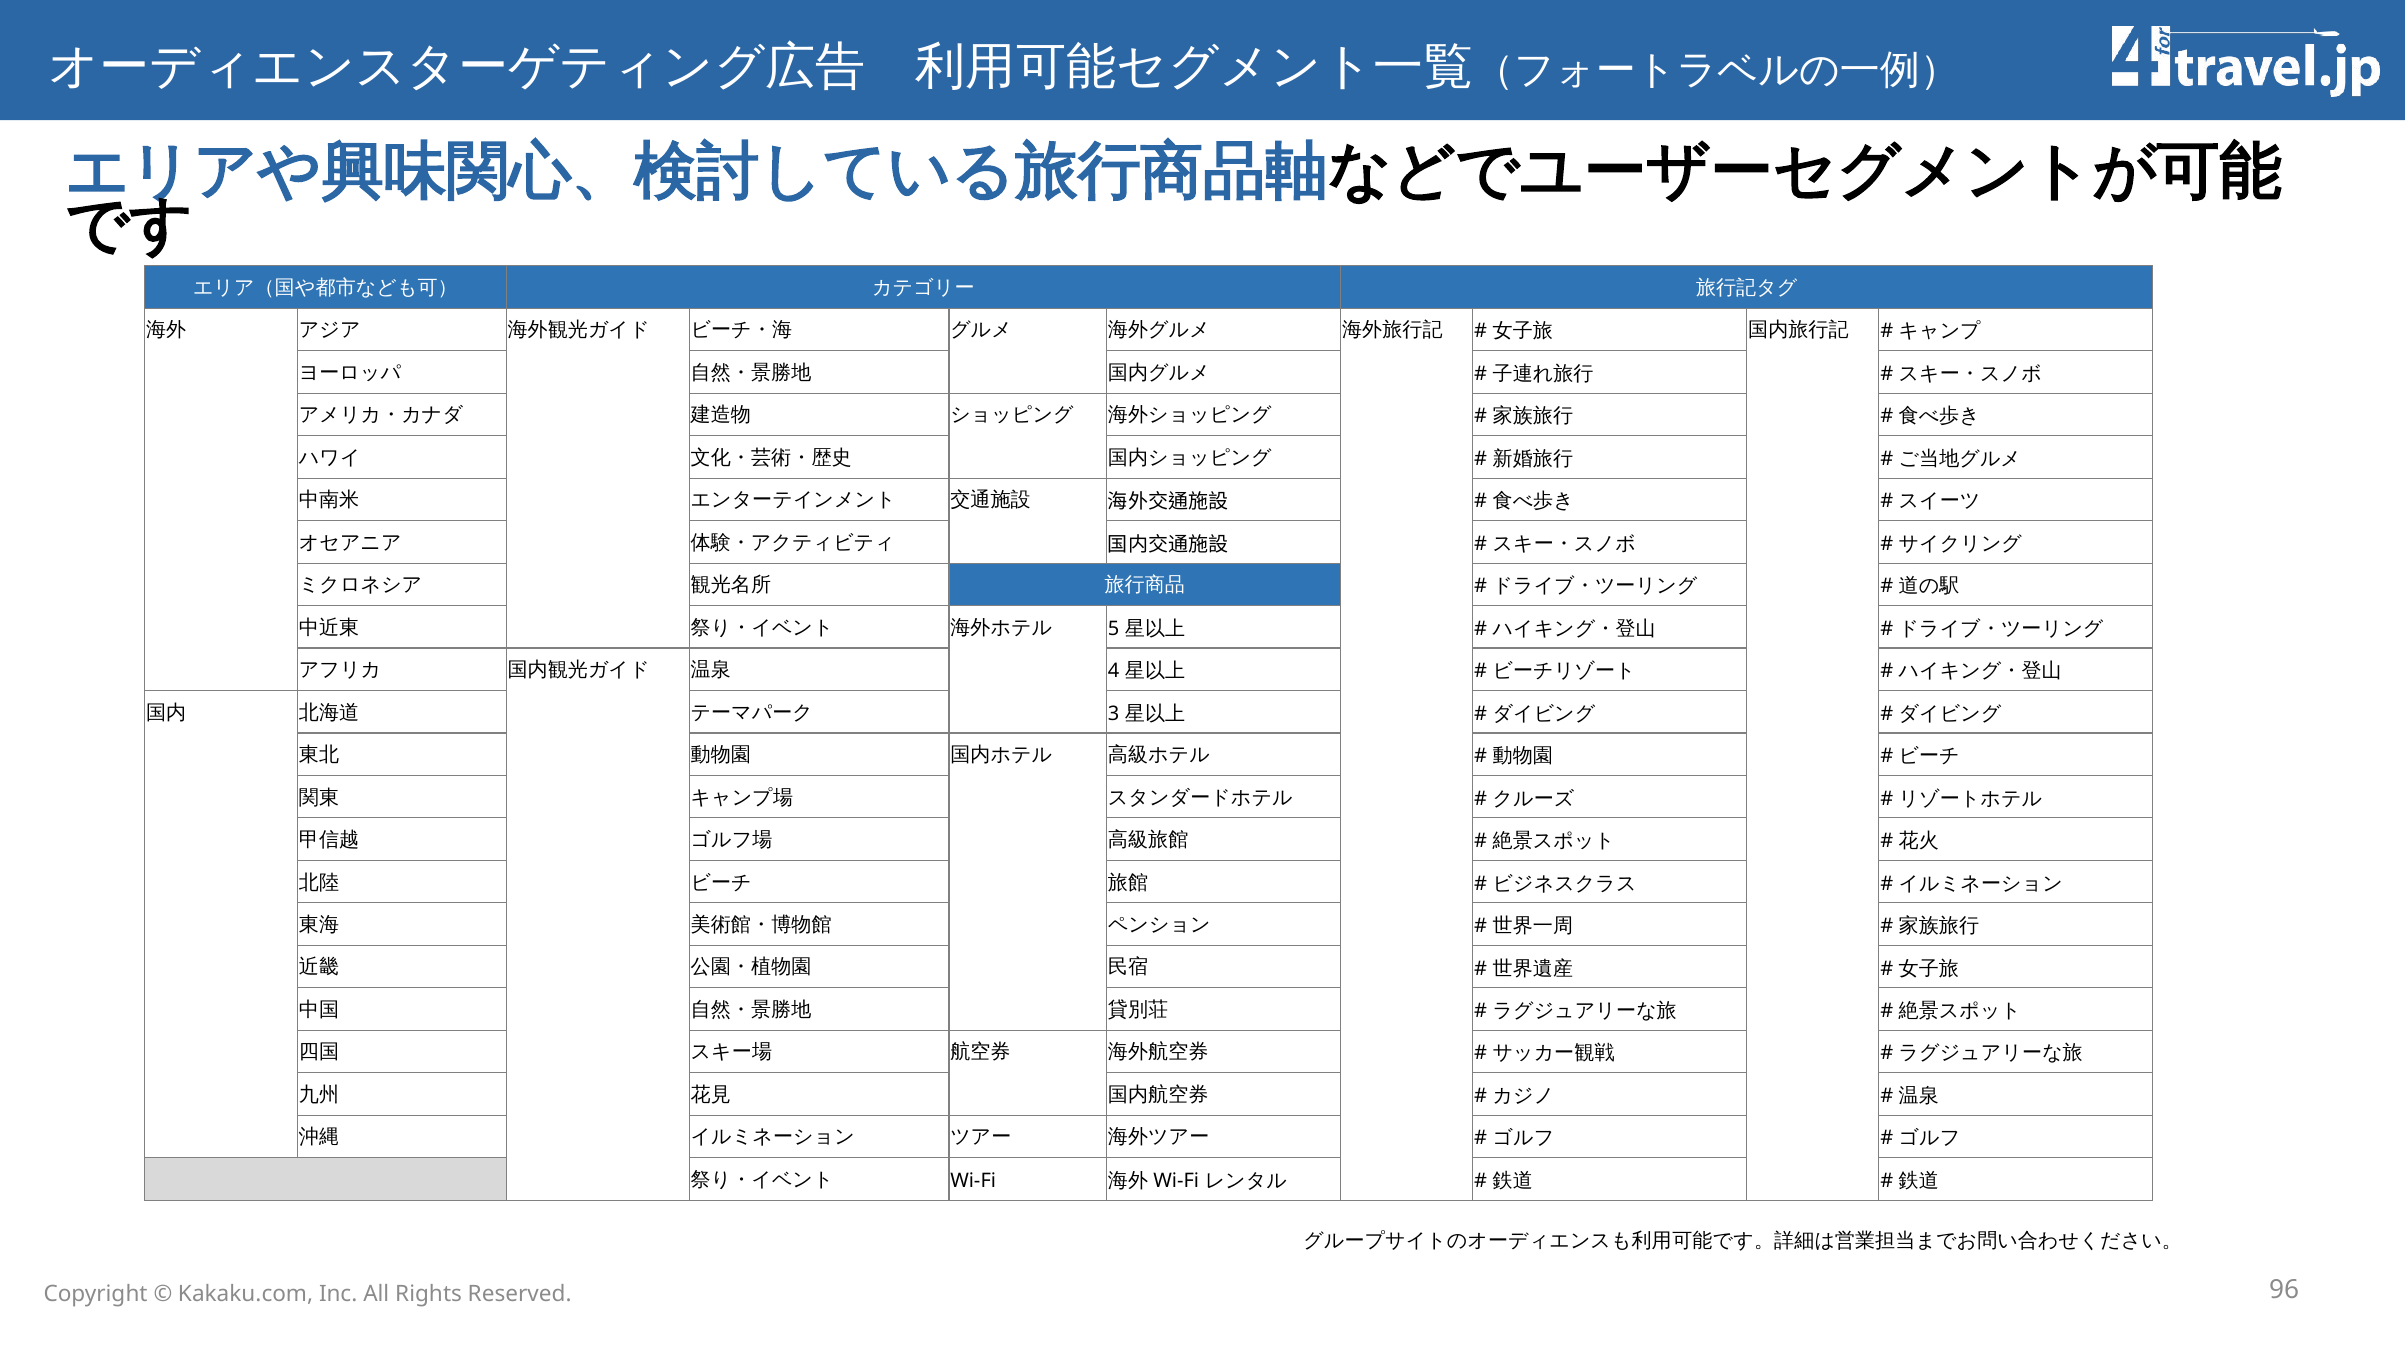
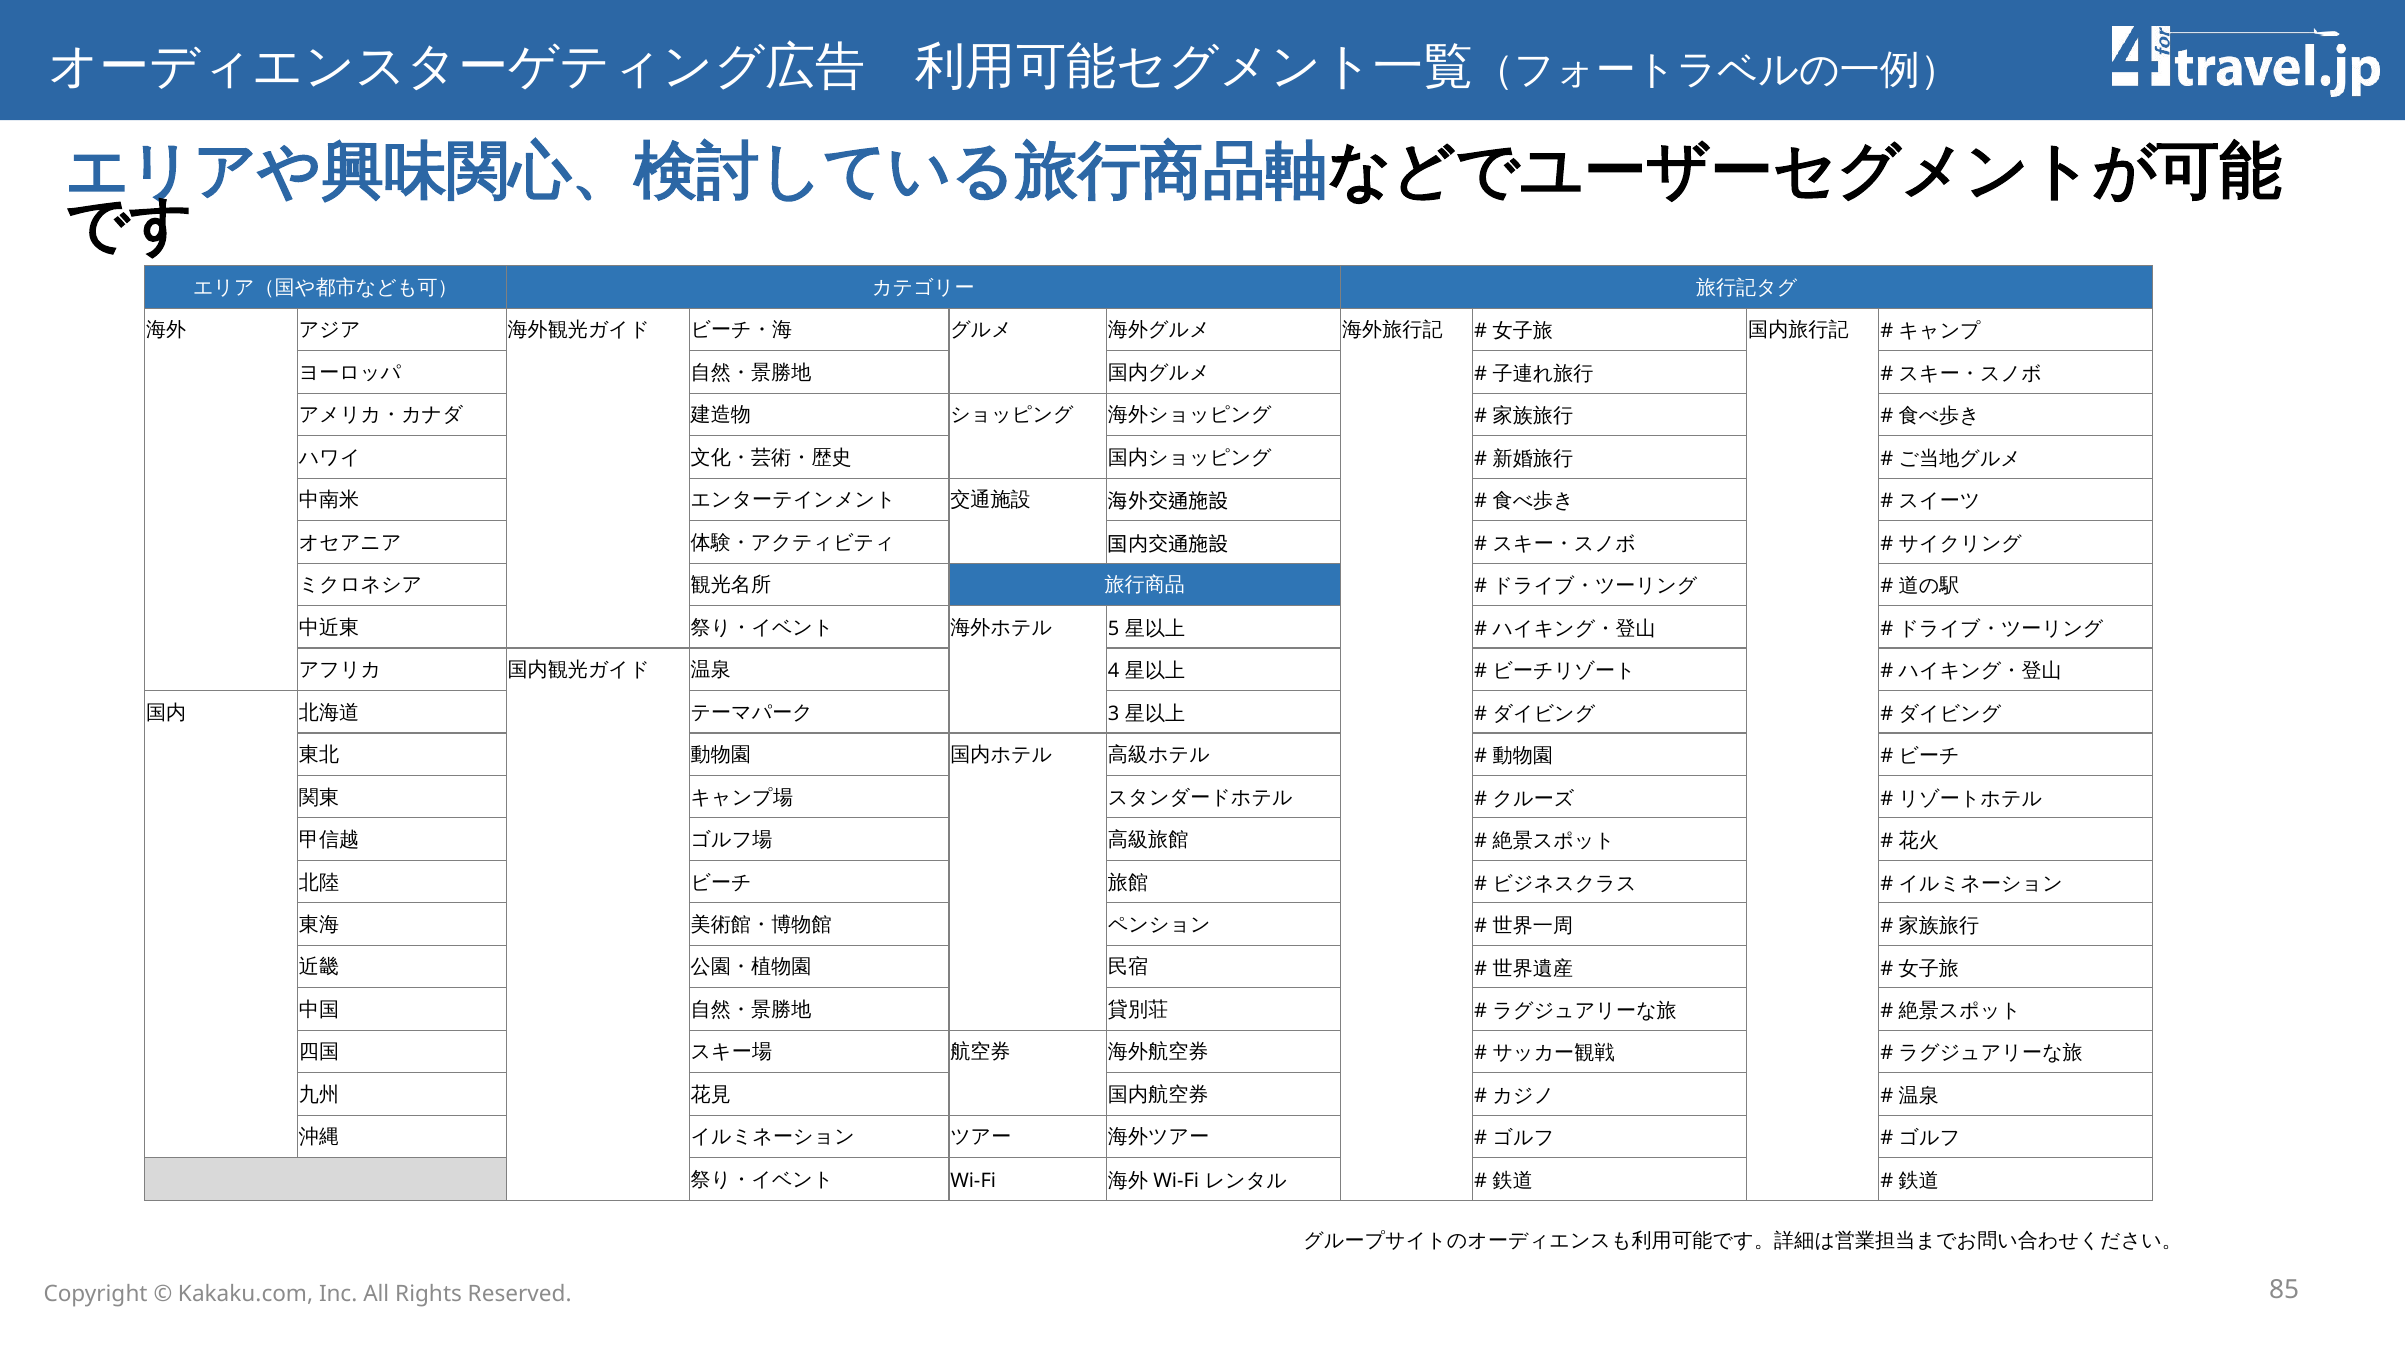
96: 96 -> 85 (2284, 1290)
